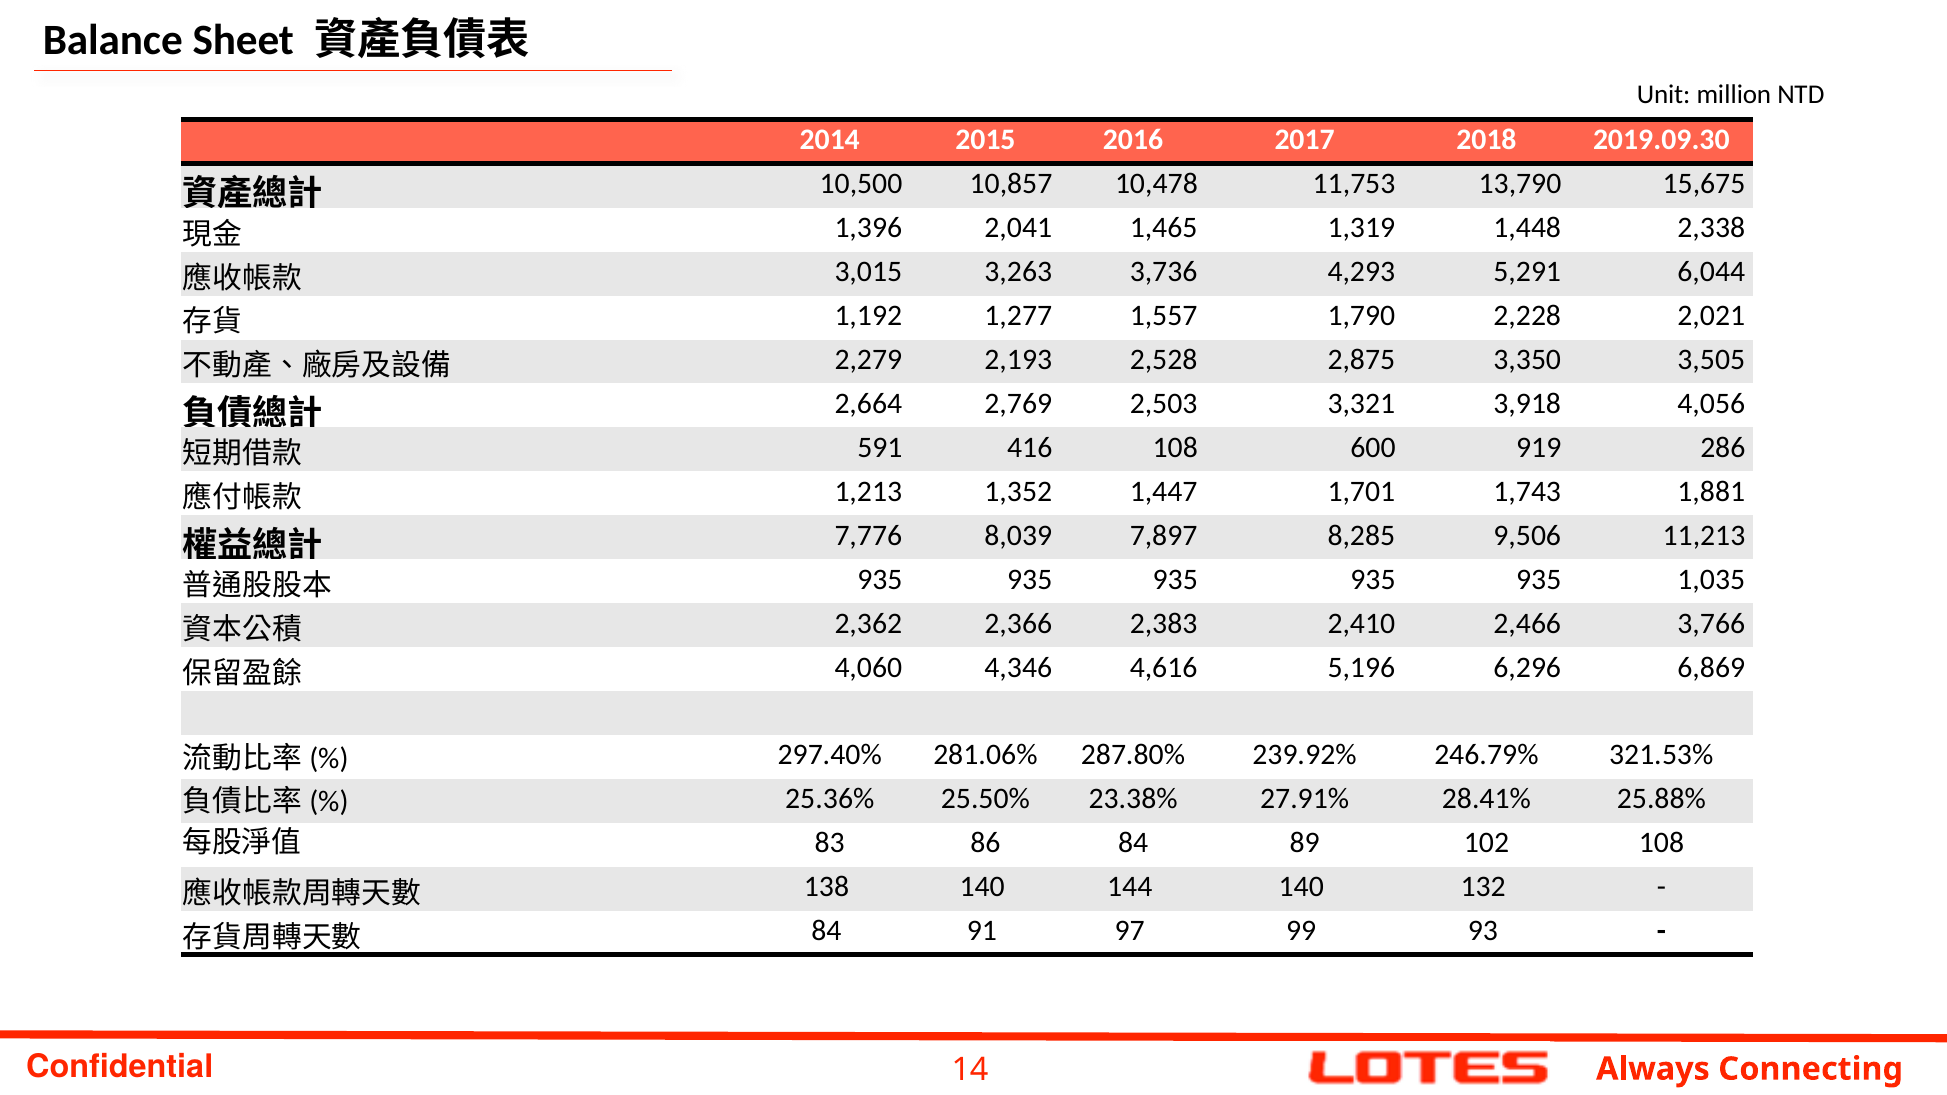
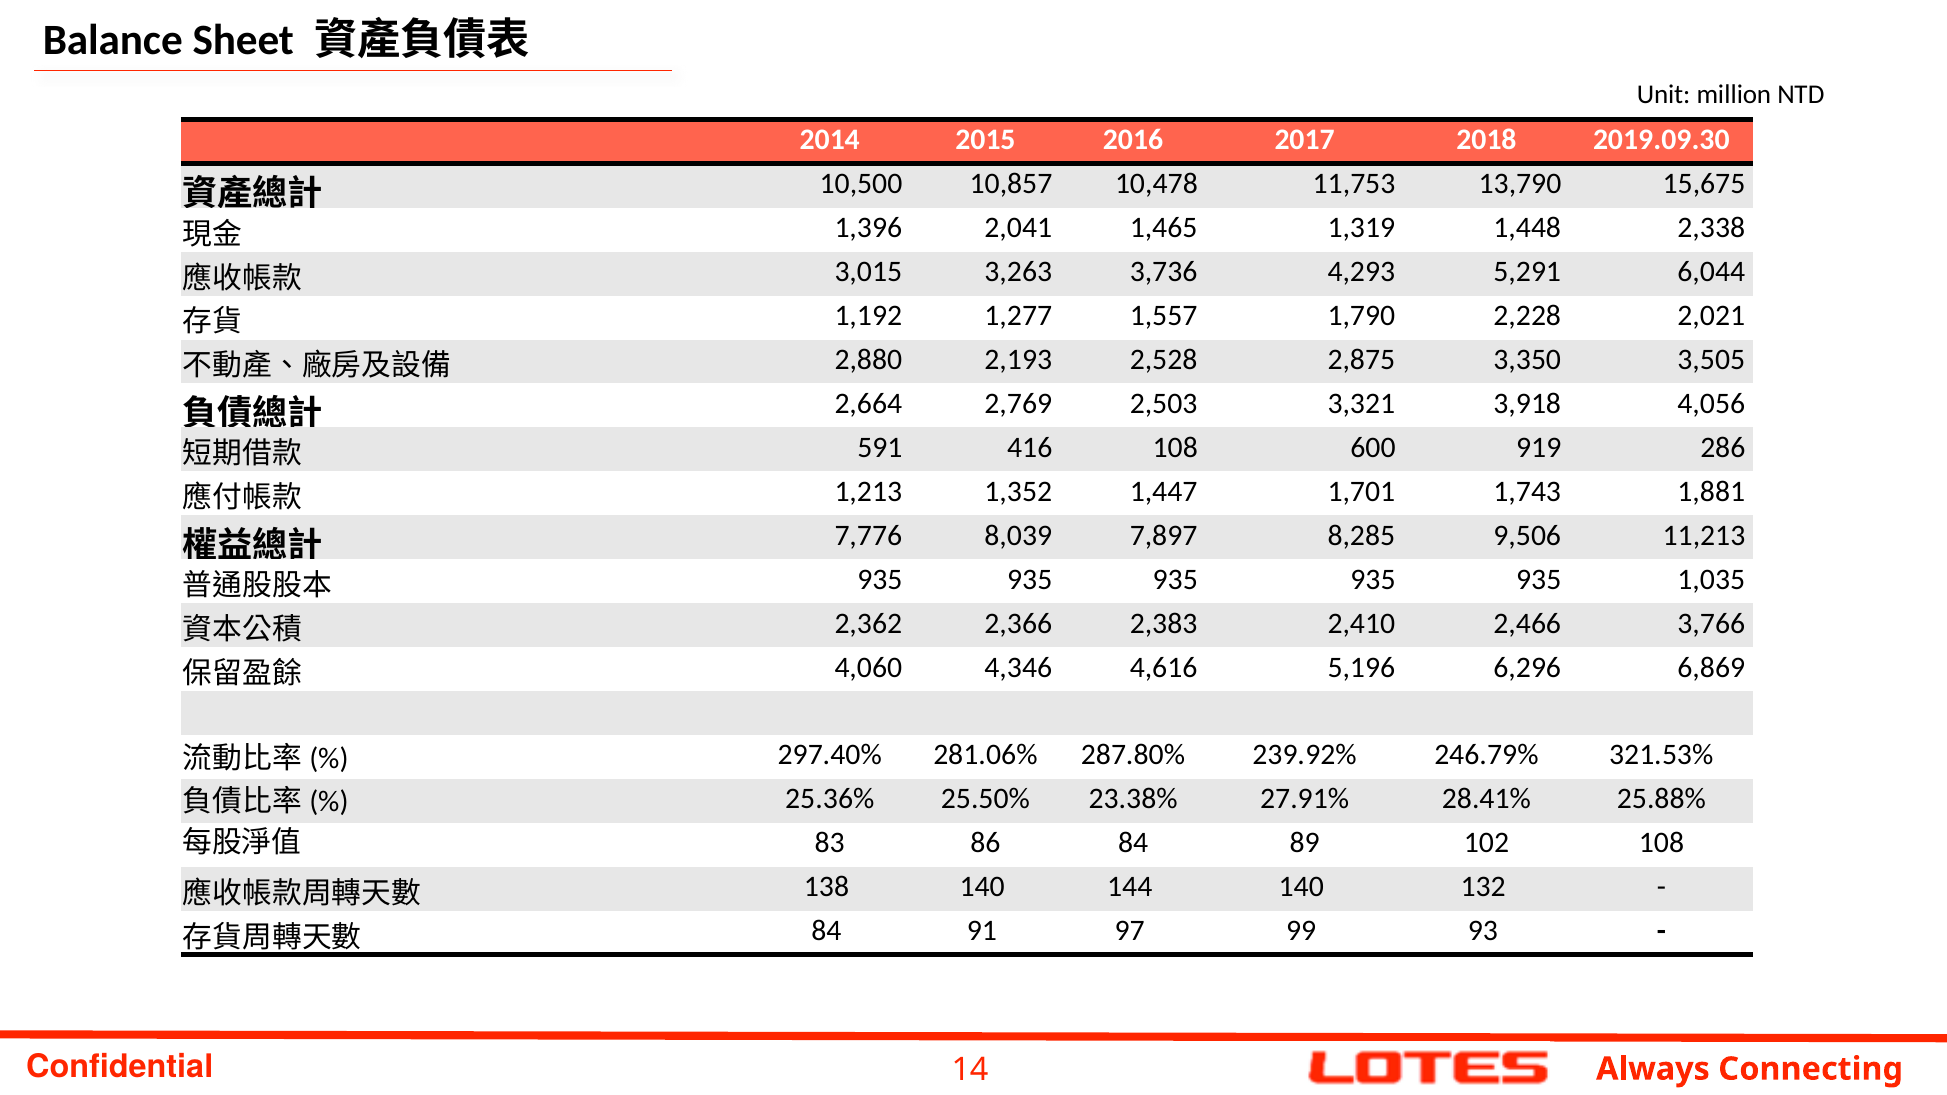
2,279: 2,279 -> 2,880 (868, 360)
